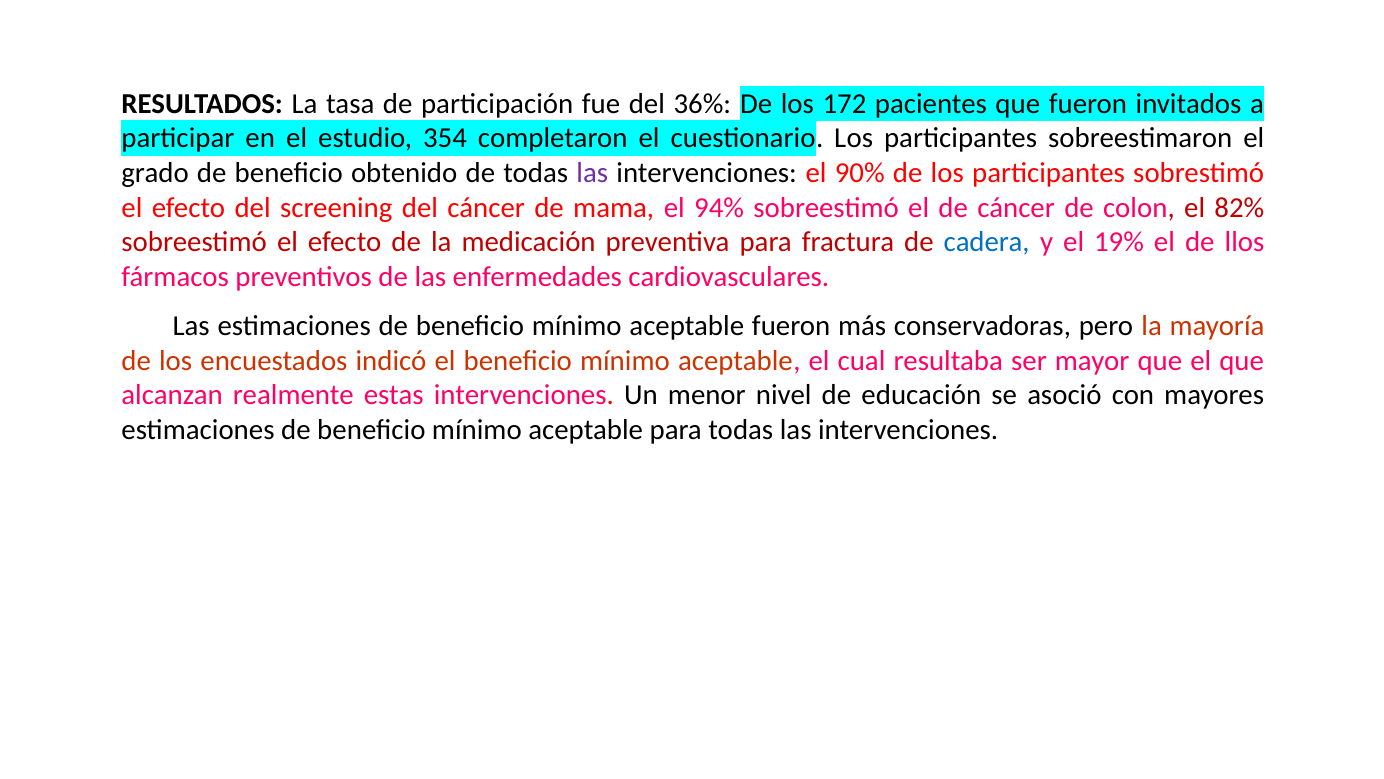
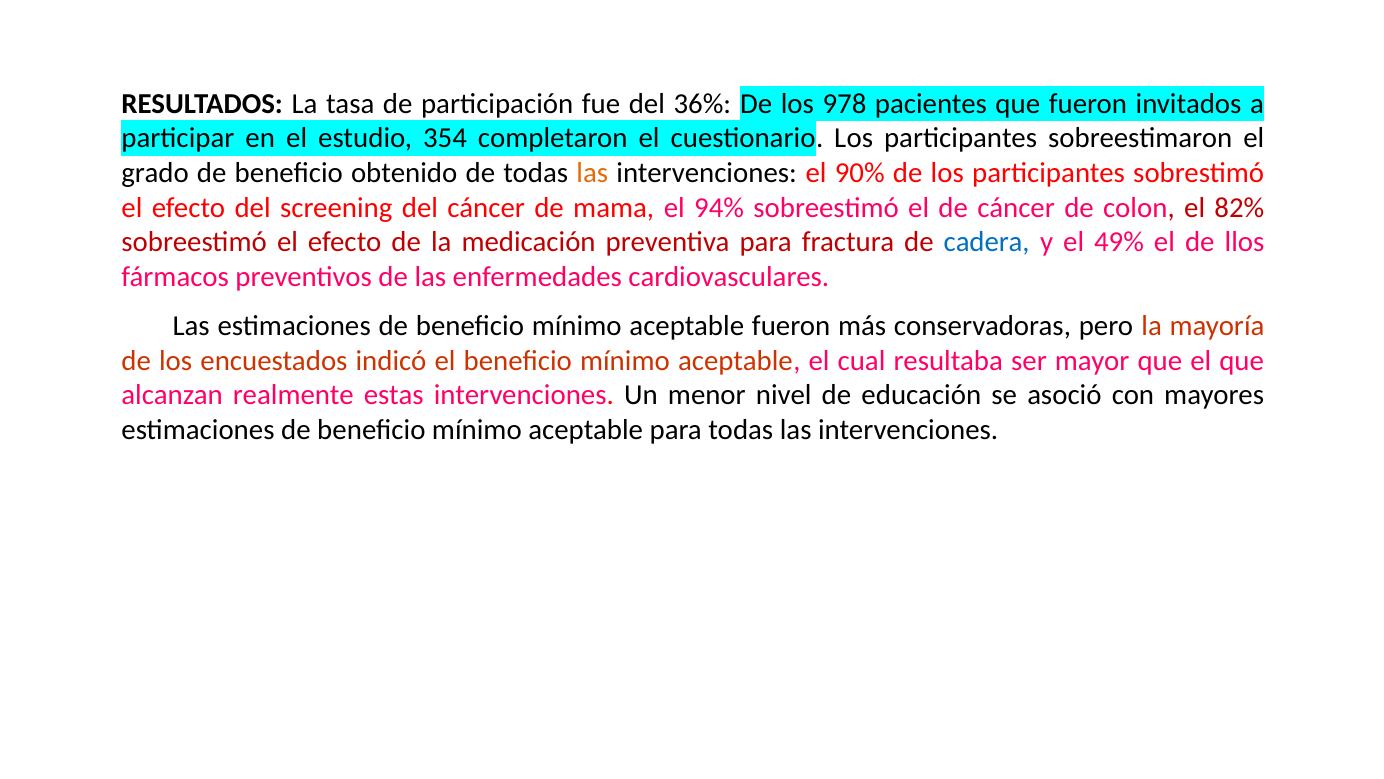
172: 172 -> 978 (844, 104)
las colour: purple -> orange (592, 173)
19%: 19% -> 49% (1119, 242)
